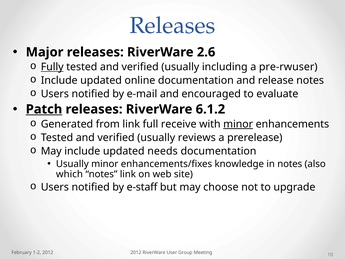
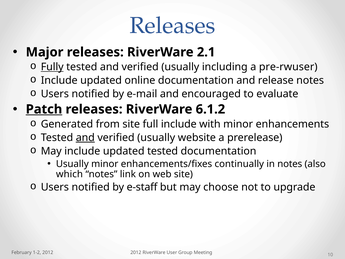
2.6: 2.6 -> 2.1 (206, 52)
from link: link -> site (131, 124)
full receive: receive -> include (179, 124)
minor underline: present -> none (238, 124)
and underline: none -> present (85, 137)
reviews: reviews -> website (197, 137)
updated needs: needs -> tested (163, 151)
knowledge: knowledge -> continually (239, 164)
